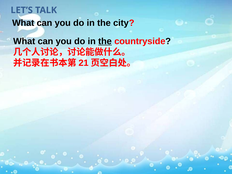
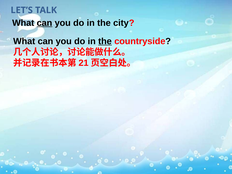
can underline: none -> present (45, 23)
